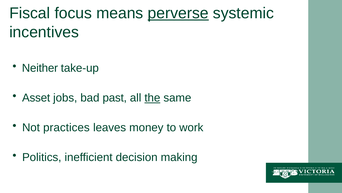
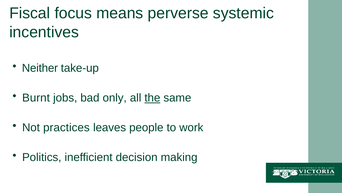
perverse underline: present -> none (178, 13)
Asset: Asset -> Burnt (36, 98)
past: past -> only (115, 98)
money: money -> people (146, 127)
